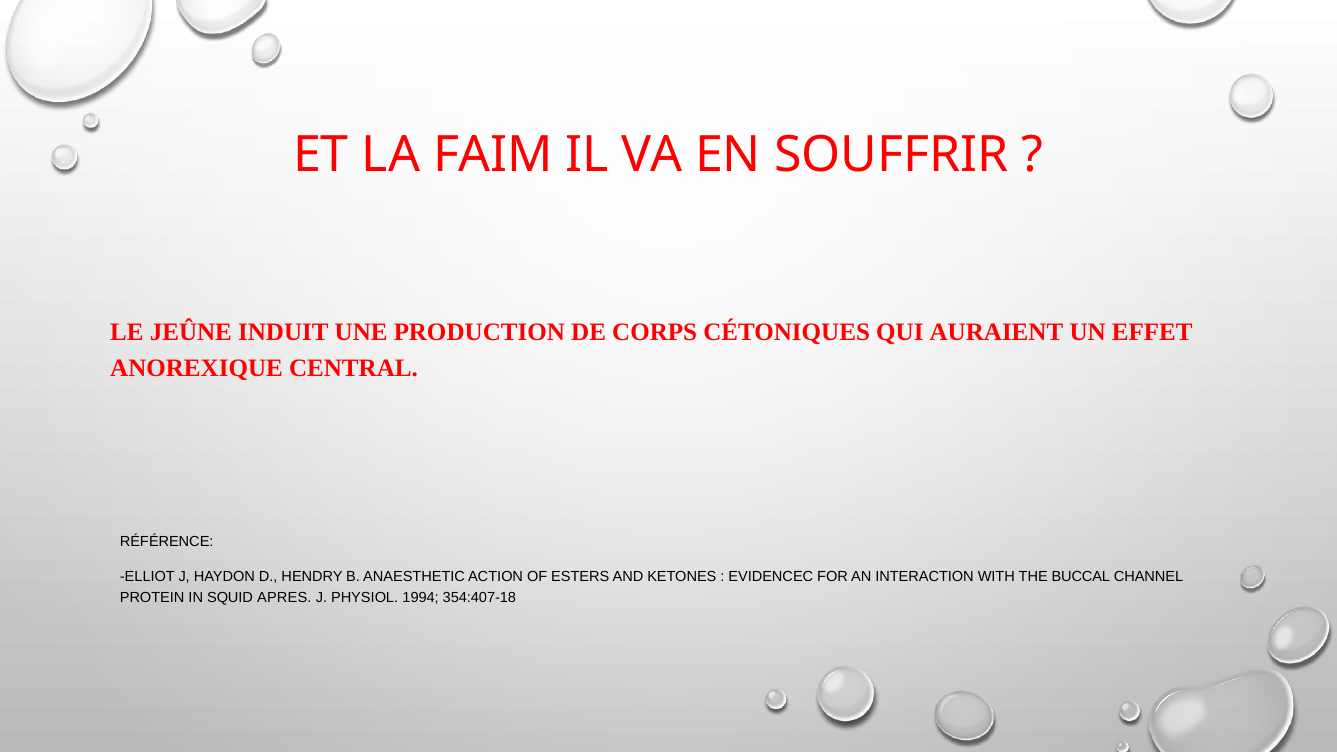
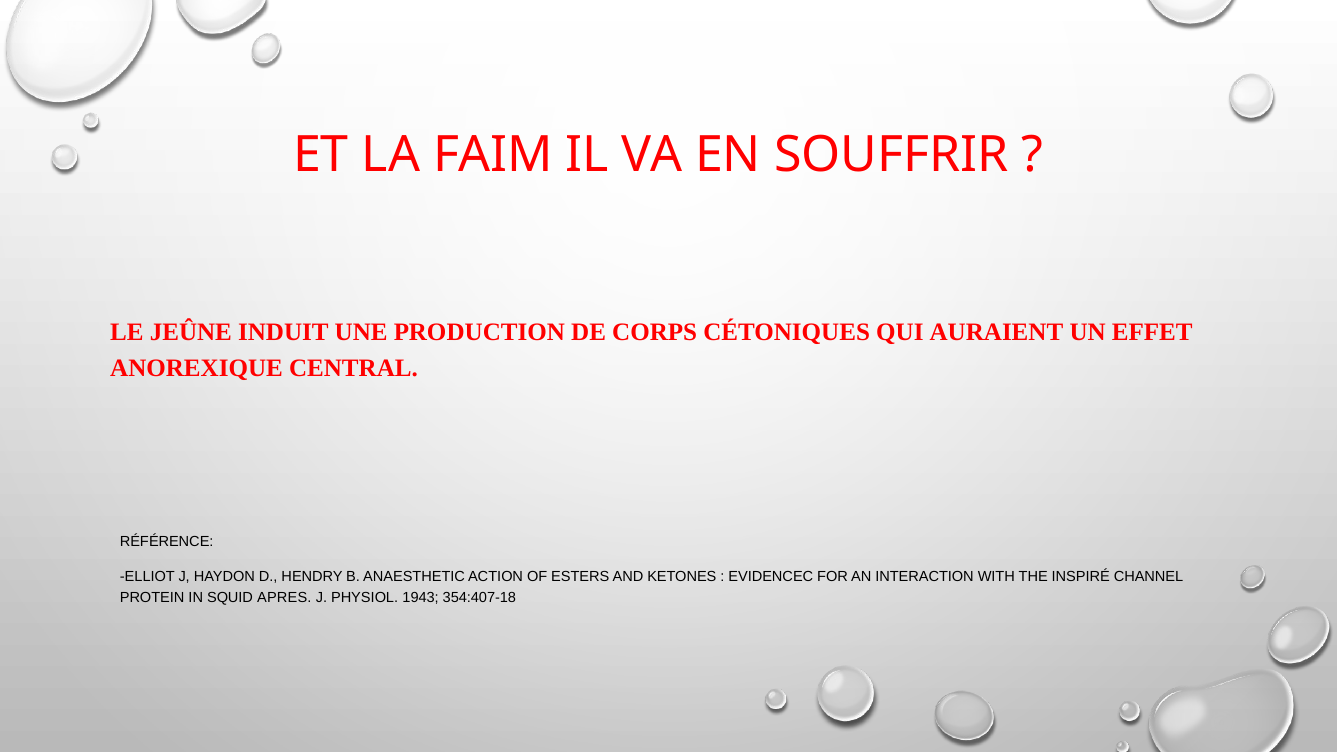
BUCCAL: BUCCAL -> INSPIRÉ (1081, 576)
1994: 1994 -> 1943 (421, 597)
